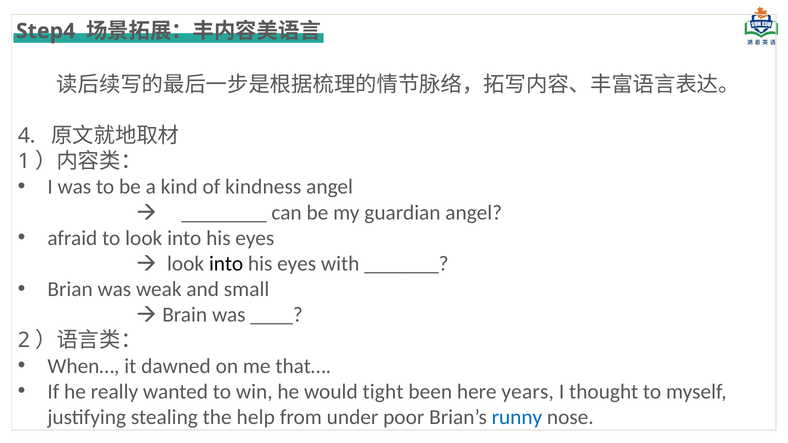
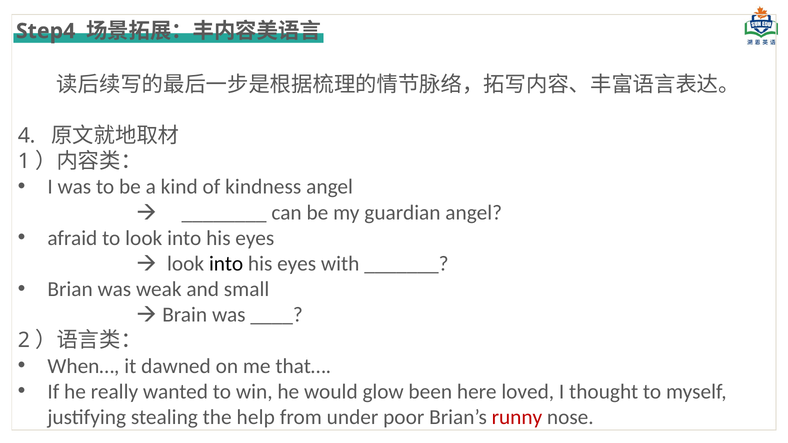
tight: tight -> glow (383, 392)
years: years -> loved (528, 392)
runny colour: blue -> red (517, 417)
